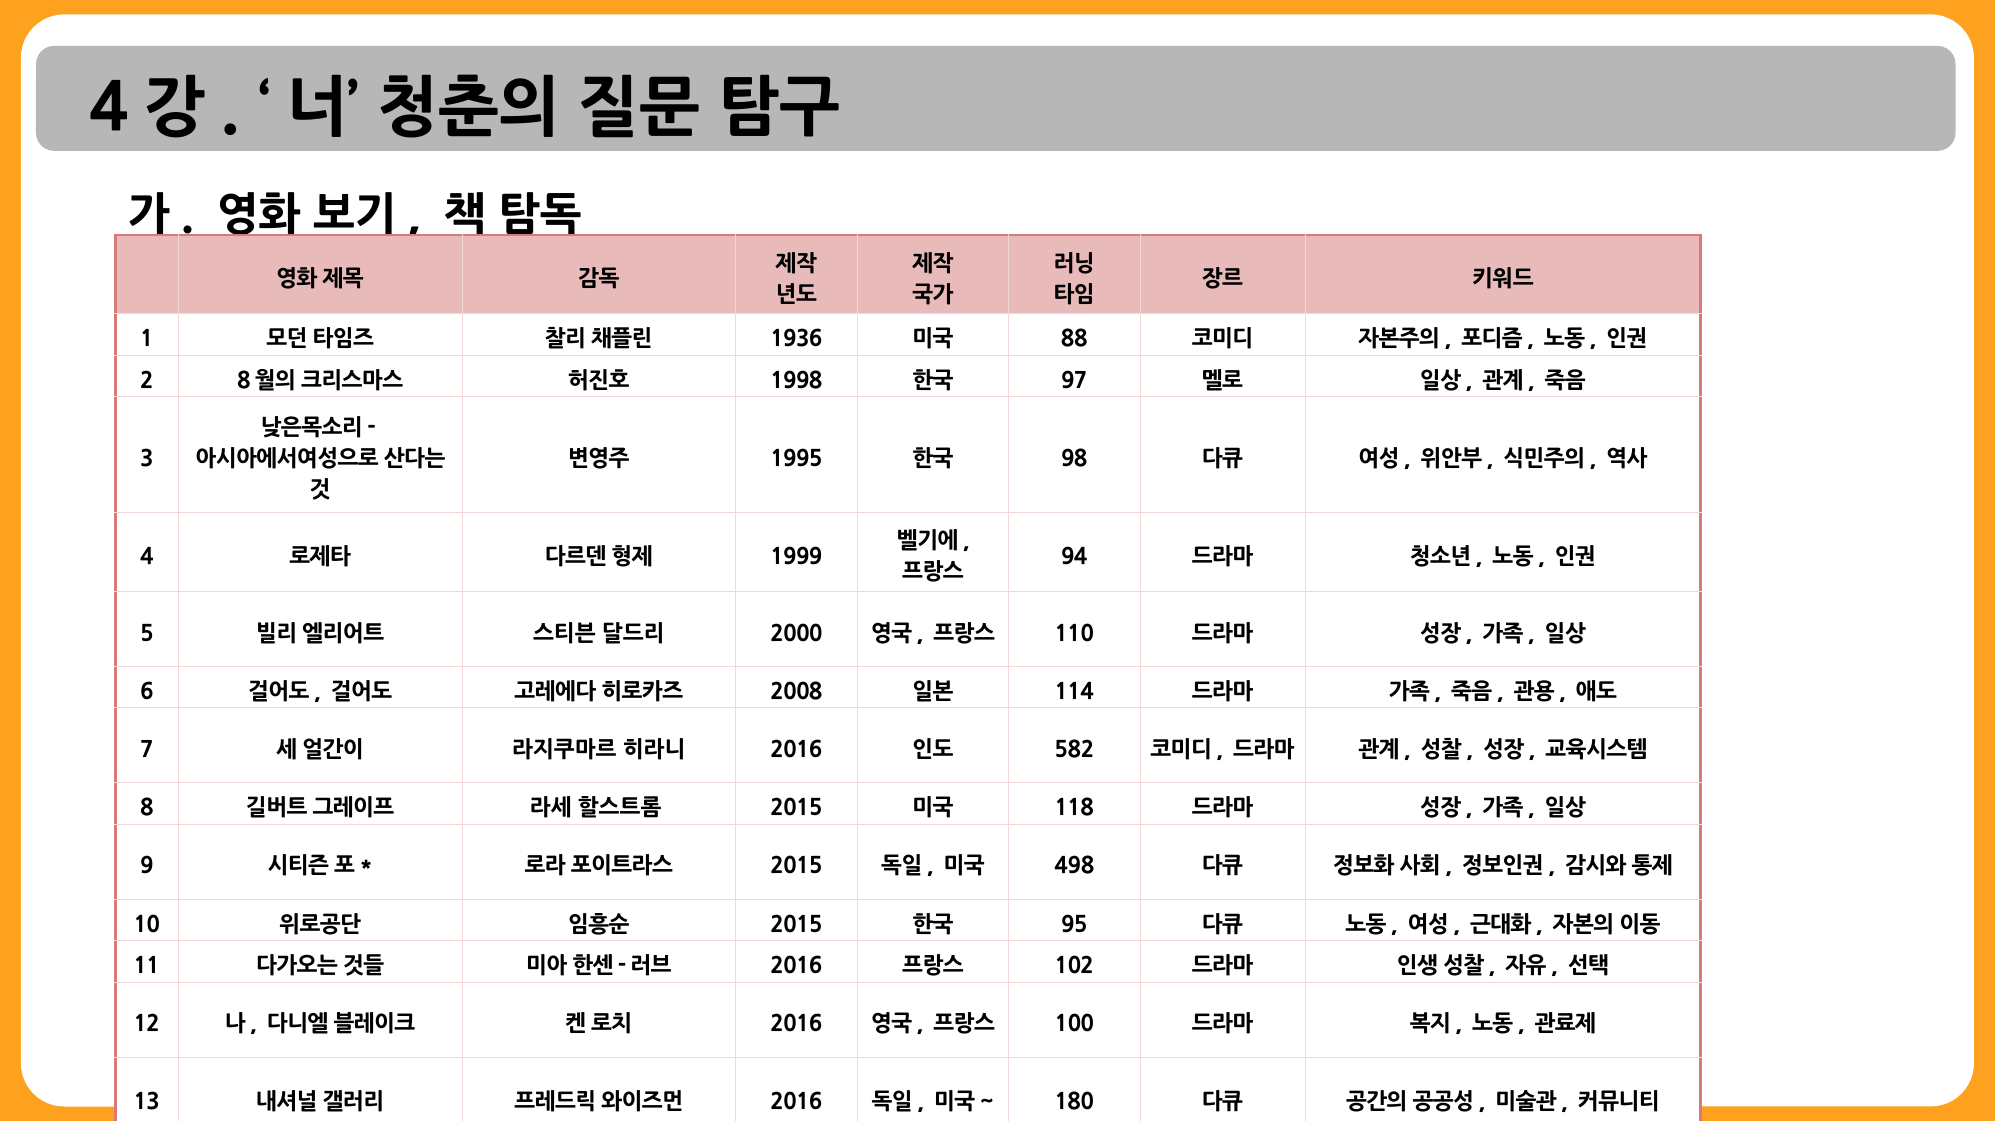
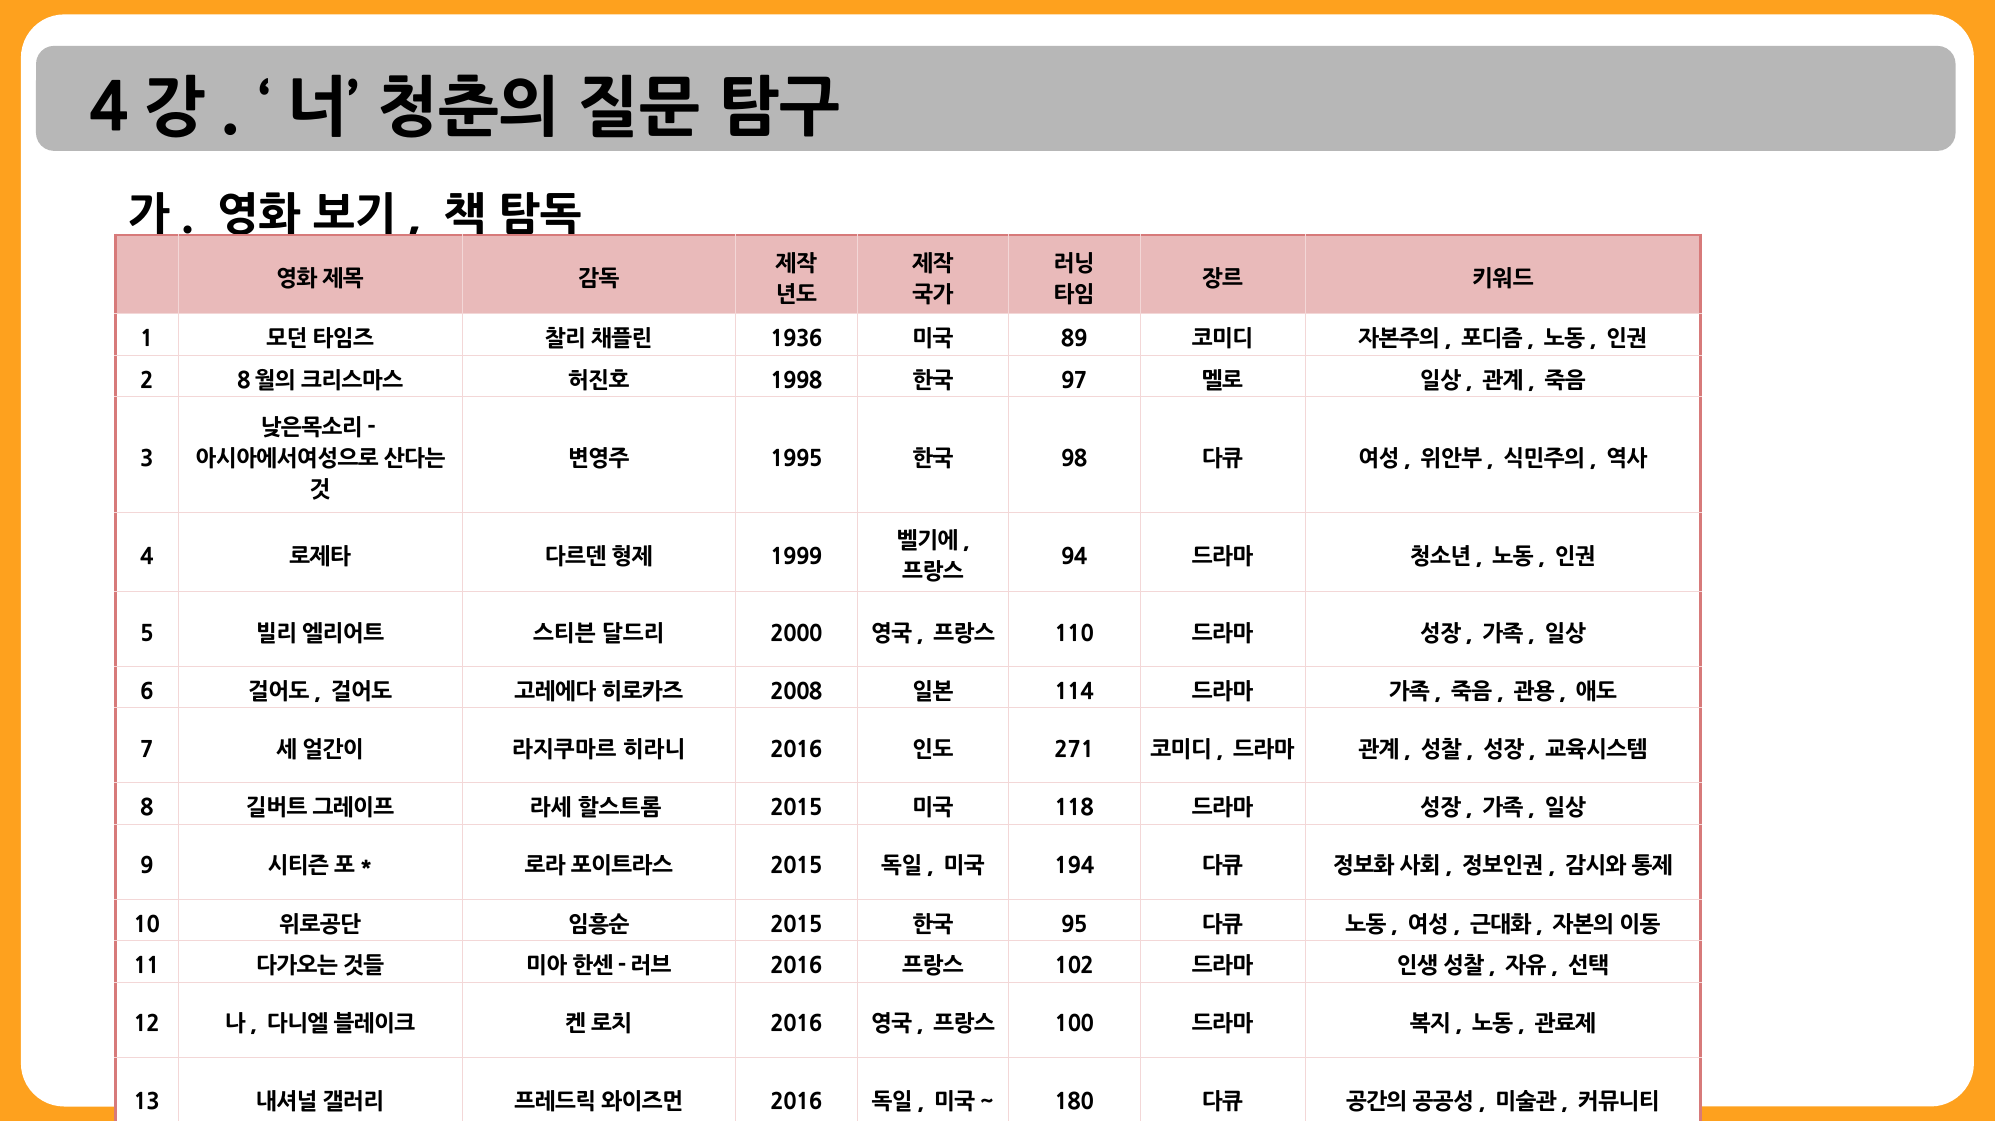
88: 88 -> 89 (1074, 339)
582: 582 -> 271 (1074, 750)
498: 498 -> 194 (1074, 867)
